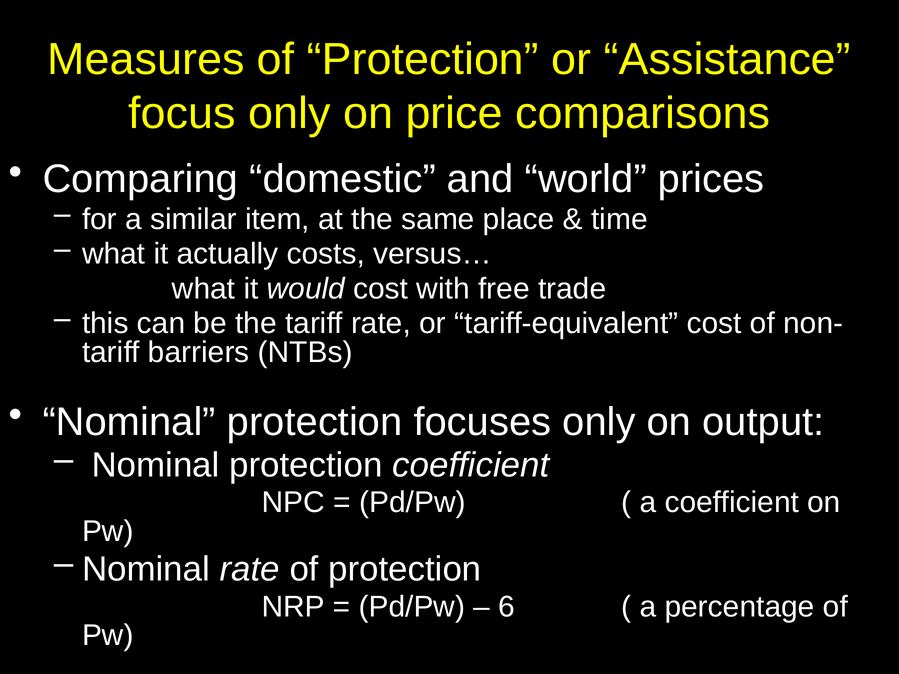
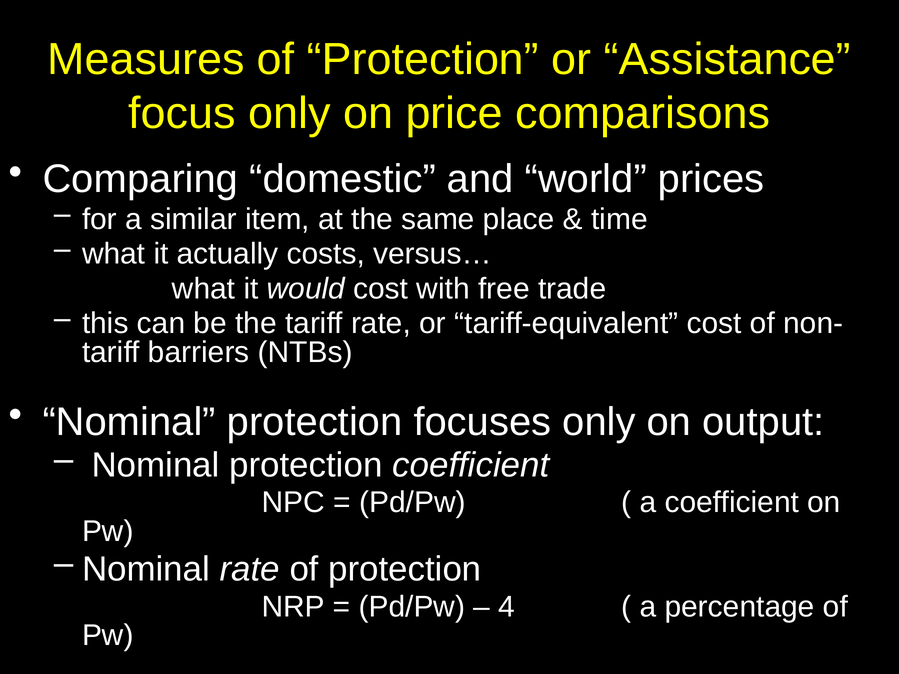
6: 6 -> 4 (507, 607)
